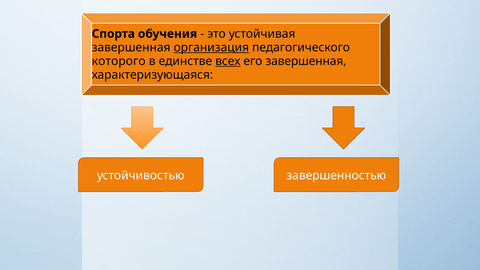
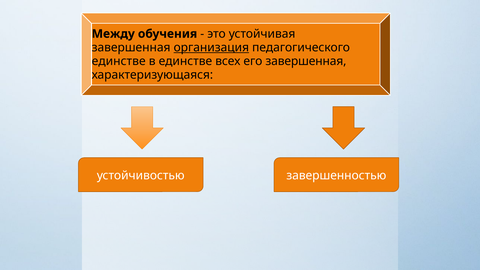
Спорта: Спорта -> Между (113, 34)
которого: которого -> единстве (119, 61)
всех underline: present -> none (228, 61)
